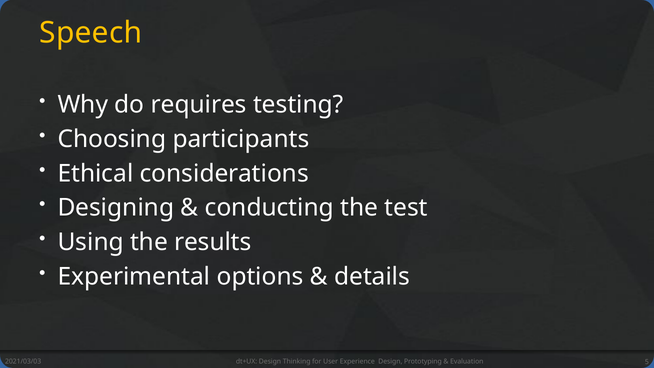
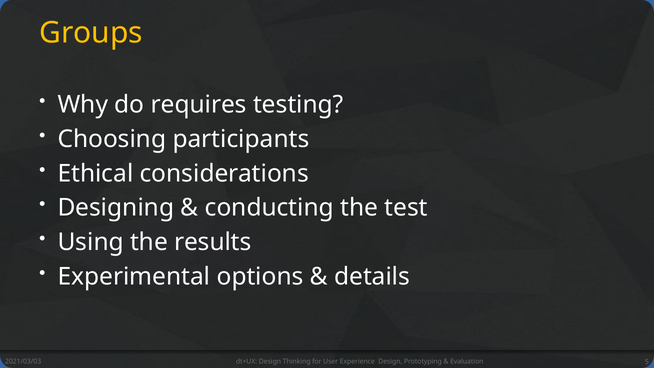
Speech: Speech -> Groups (91, 33)
